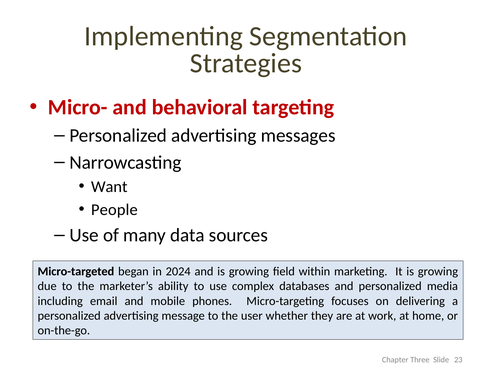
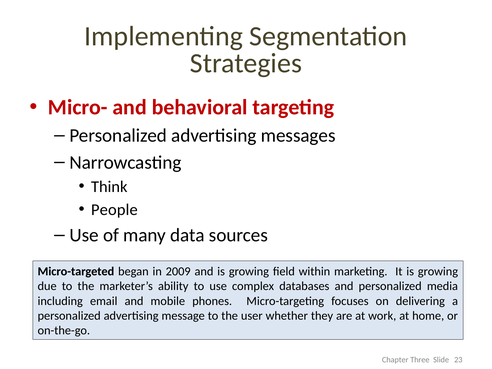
Want: Want -> Think (109, 187)
2024: 2024 -> 2009 (178, 271)
